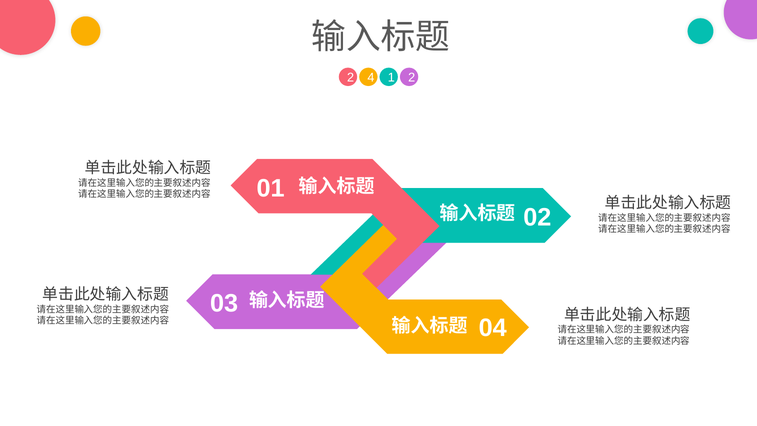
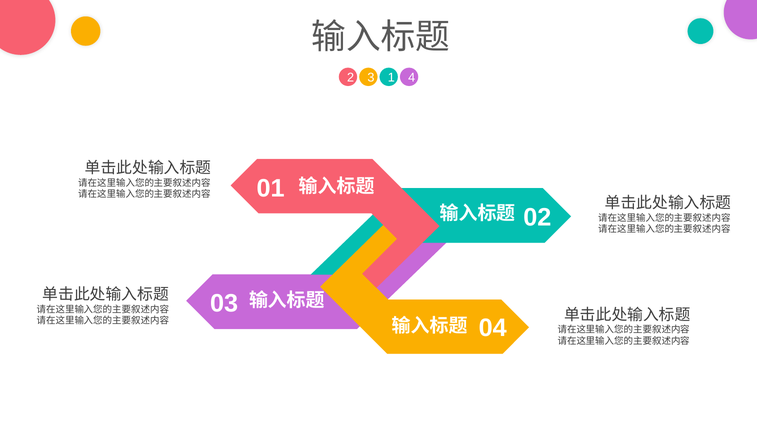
4: 4 -> 3 (371, 78)
1 2: 2 -> 4 (412, 78)
